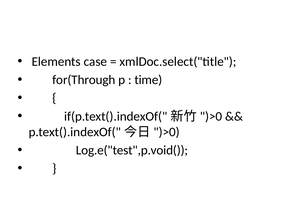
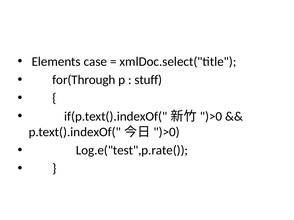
time: time -> stuff (148, 80)
Log.e("test",p.void(: Log.e("test",p.void( -> Log.e("test",p.rate( (132, 151)
